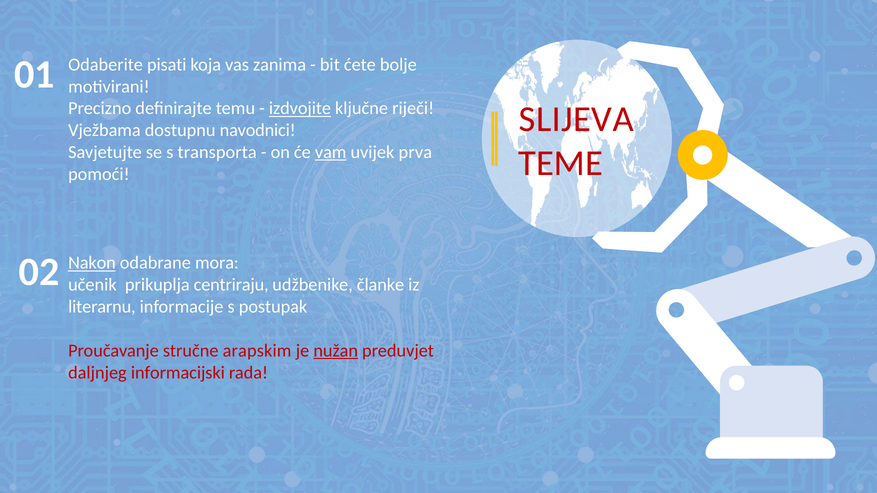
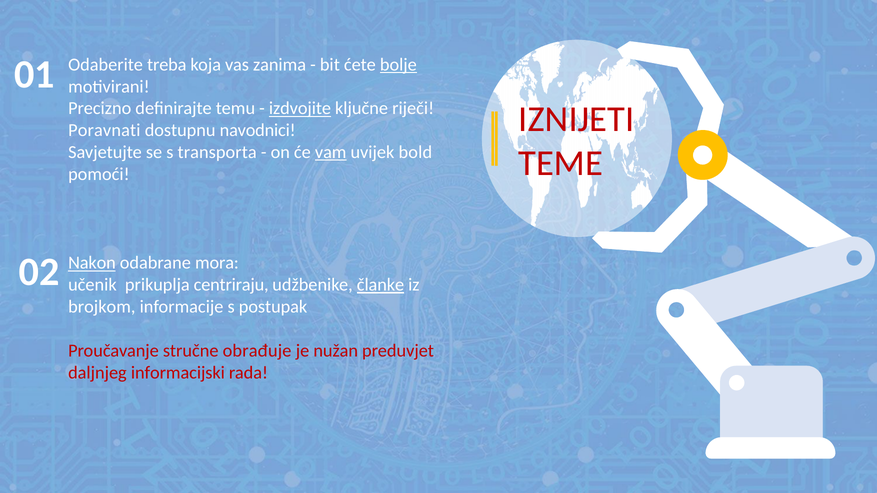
pisati: pisati -> treba (167, 65)
bolje underline: none -> present (398, 65)
SLIJEVA: SLIJEVA -> IZNIJETI (576, 119)
Vježbama: Vježbama -> Poravnati (104, 130)
prva: prva -> bold (415, 152)
članke underline: none -> present (380, 285)
literarnu: literarnu -> brojkom (102, 307)
arapskim: arapskim -> obrađuje (257, 351)
nužan underline: present -> none (336, 351)
